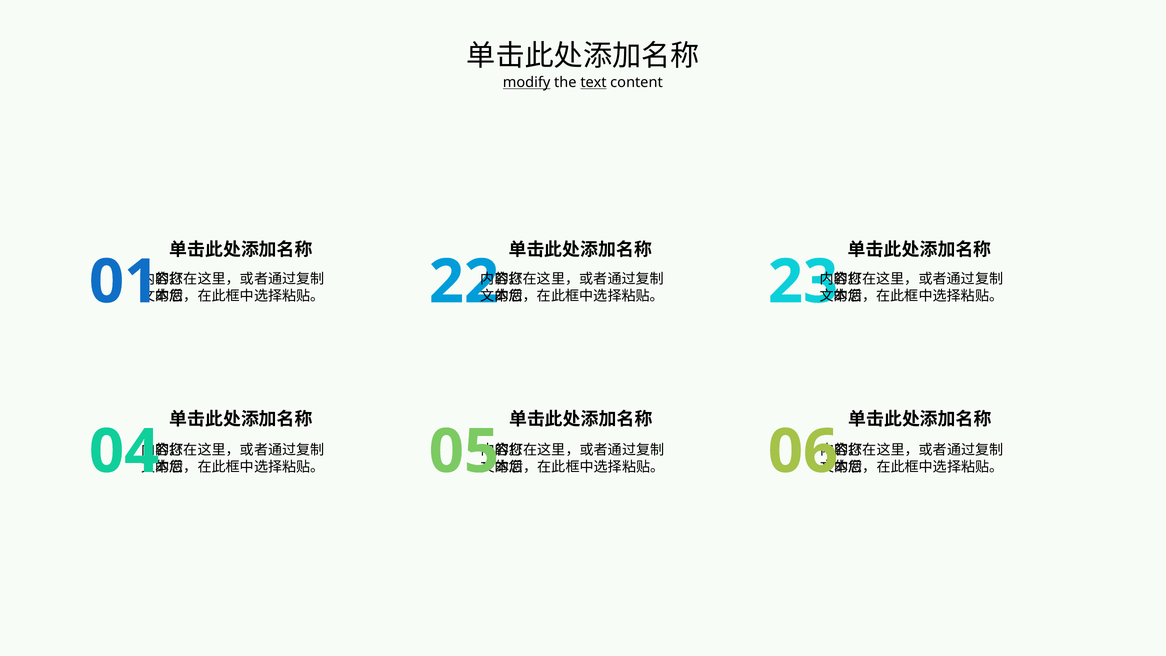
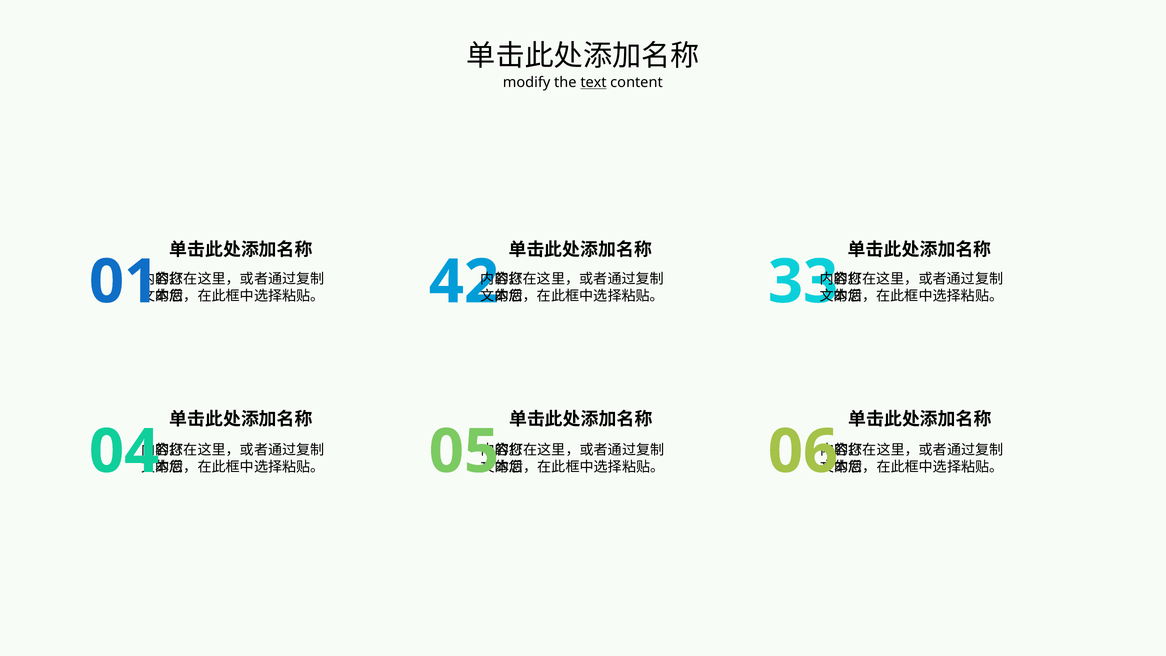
modify underline: present -> none (527, 83)
22: 22 -> 42 (464, 282)
23: 23 -> 33 (803, 282)
